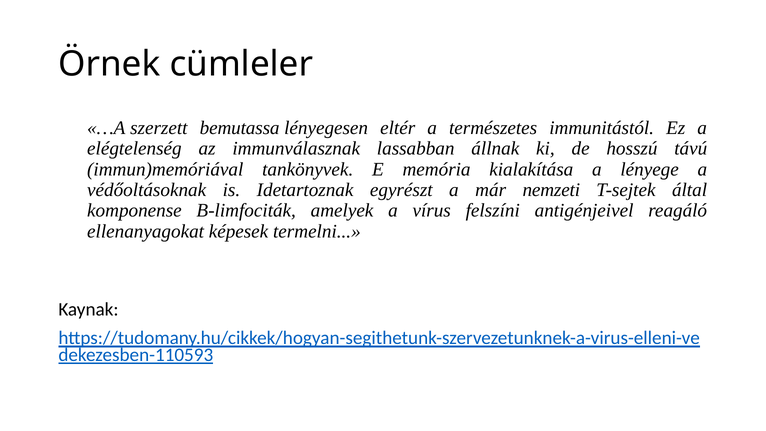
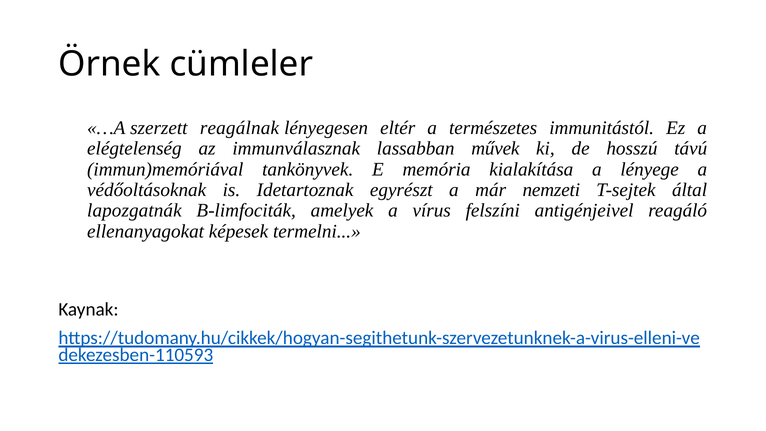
bemutassa: bemutassa -> reagálnak (239, 128)
állnak: állnak -> művek (495, 148)
komponense: komponense -> lapozgatnák (134, 210)
